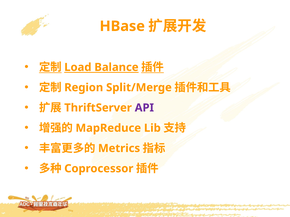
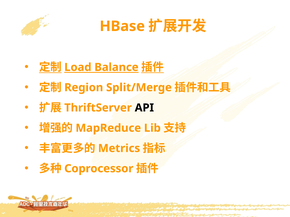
API colour: purple -> black (144, 108)
